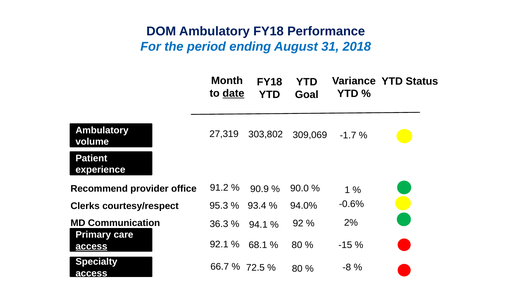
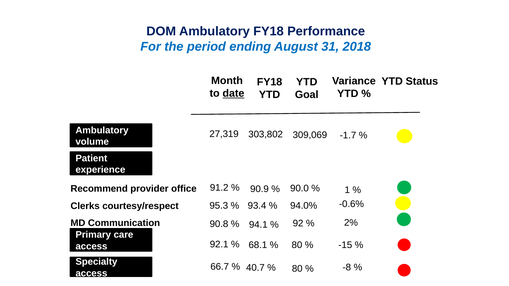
36.3: 36.3 -> 90.8 (219, 224)
access underline: present -> none (91, 246)
72.5: 72.5 -> 40.7 (255, 268)
